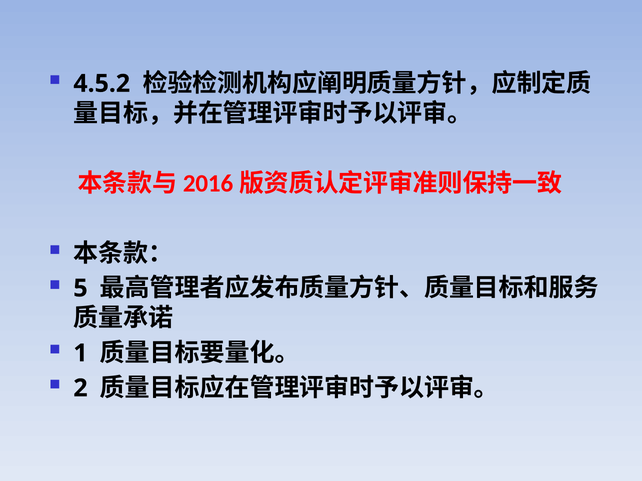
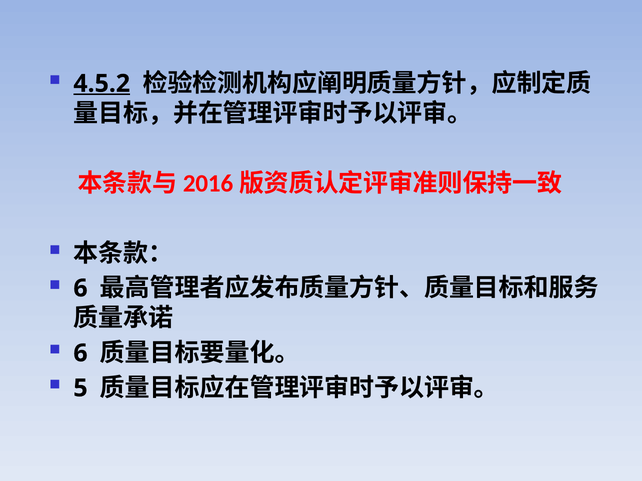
4.5.2 underline: none -> present (102, 84)
5: 5 -> 6 (80, 289)
1: 1 -> 6 (80, 354)
2: 2 -> 5 (80, 388)
